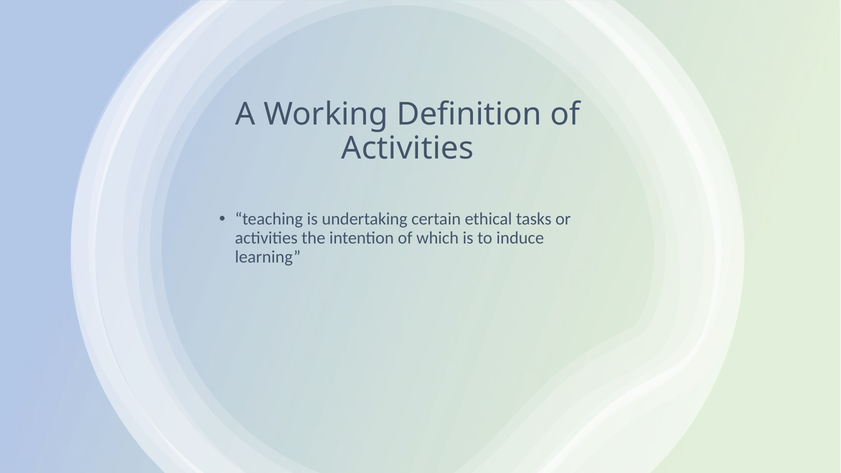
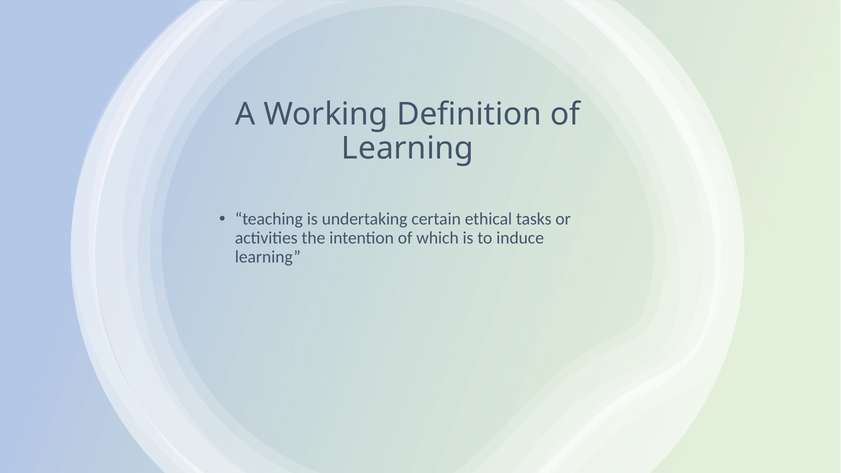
Activities: Activities -> Learning (408, 149)
